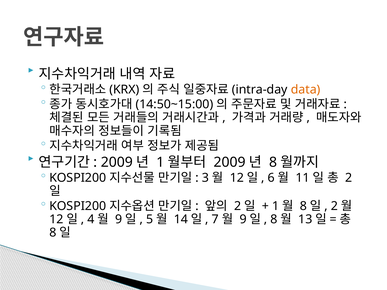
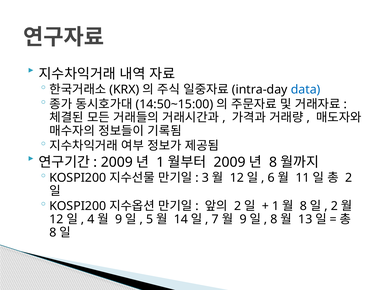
data colour: orange -> blue (306, 90)
